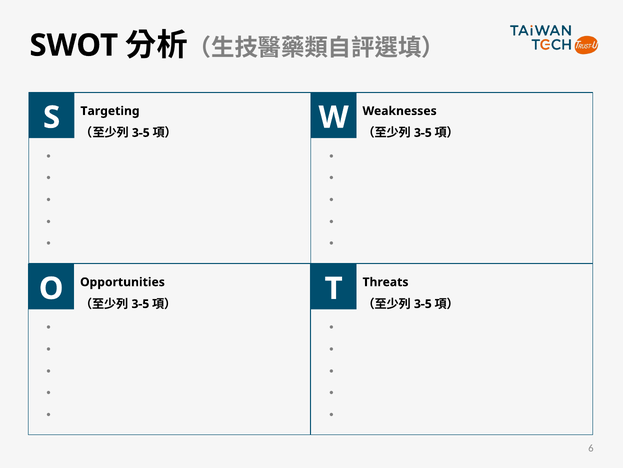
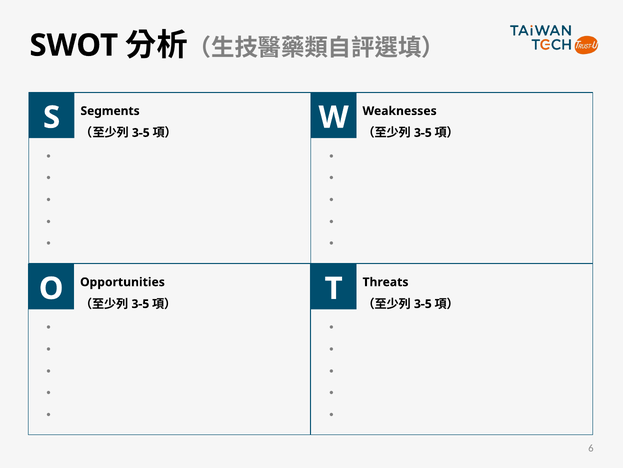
Targeting: Targeting -> Segments (110, 111)
